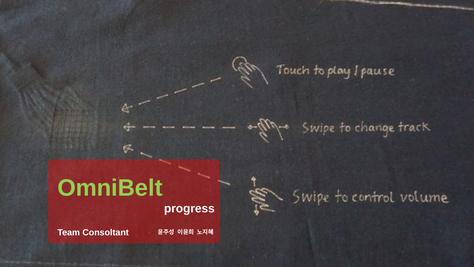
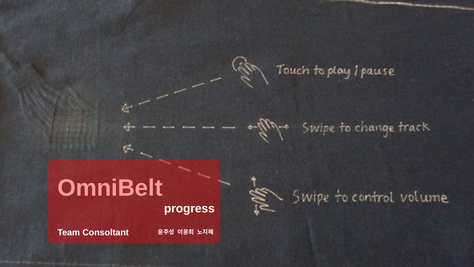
OmniBelt colour: light green -> pink (110, 188)
